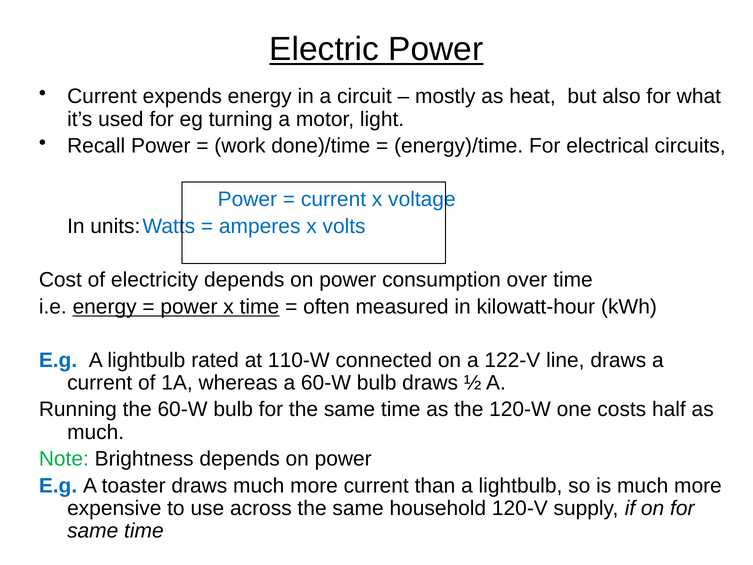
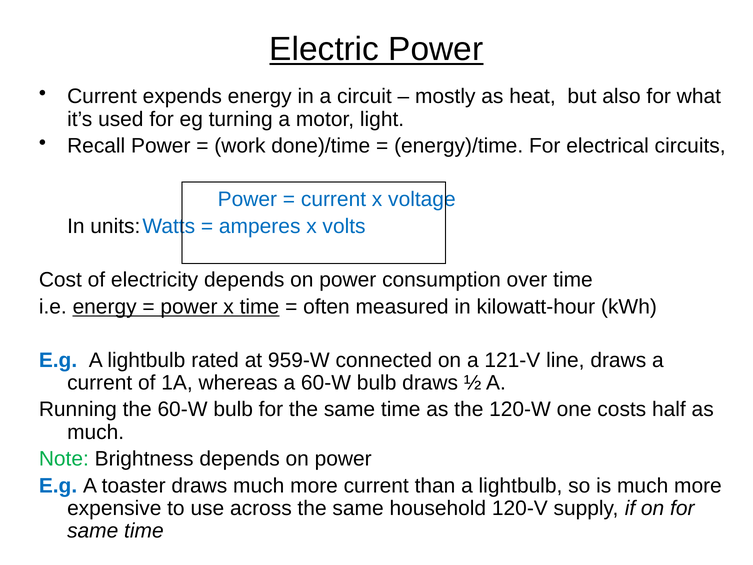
110-W: 110-W -> 959-W (299, 360)
122-V: 122-V -> 121-V (512, 360)
